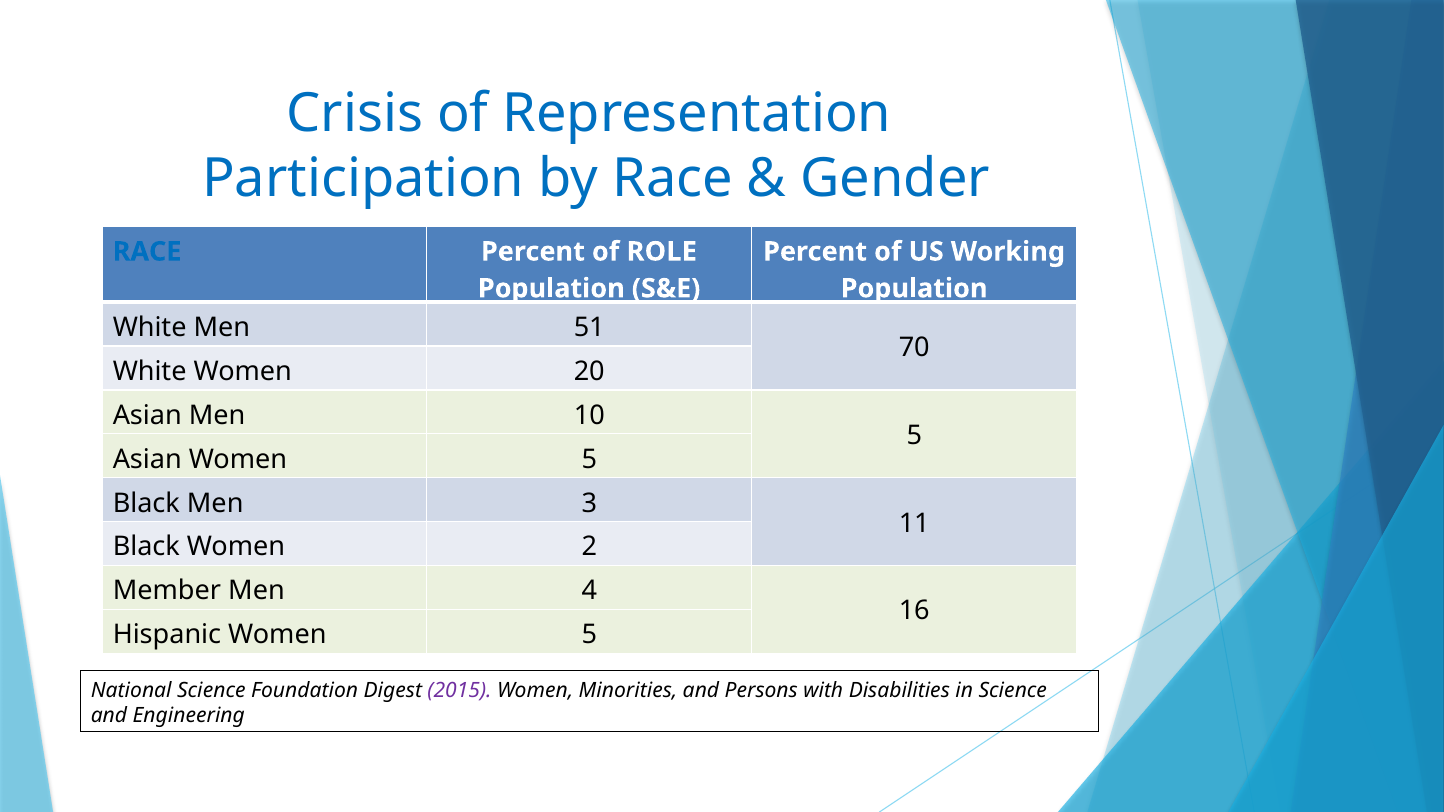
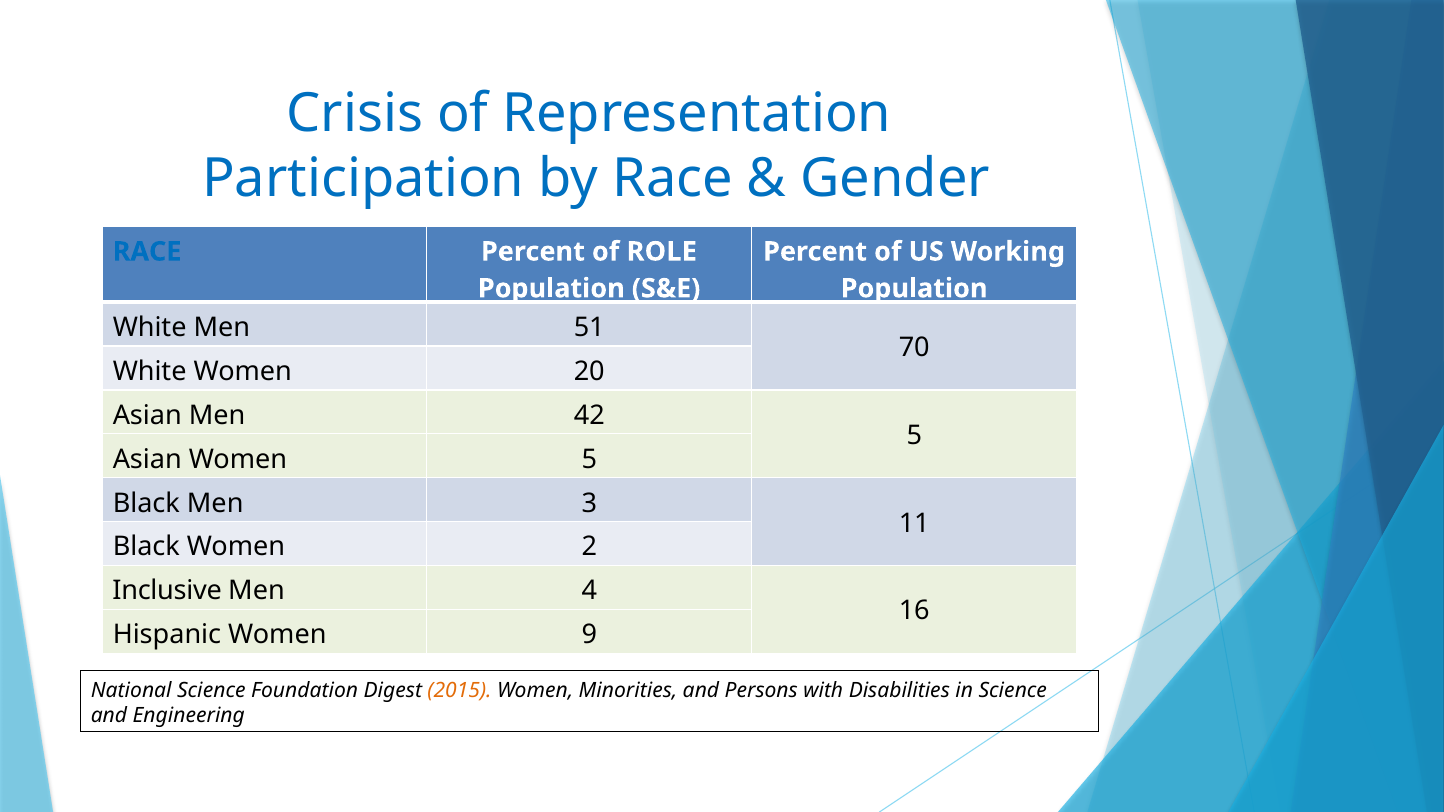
10: 10 -> 42 (589, 415)
Member: Member -> Inclusive (167, 591)
Hispanic Women 5: 5 -> 9 (589, 635)
2015 colour: purple -> orange (460, 690)
